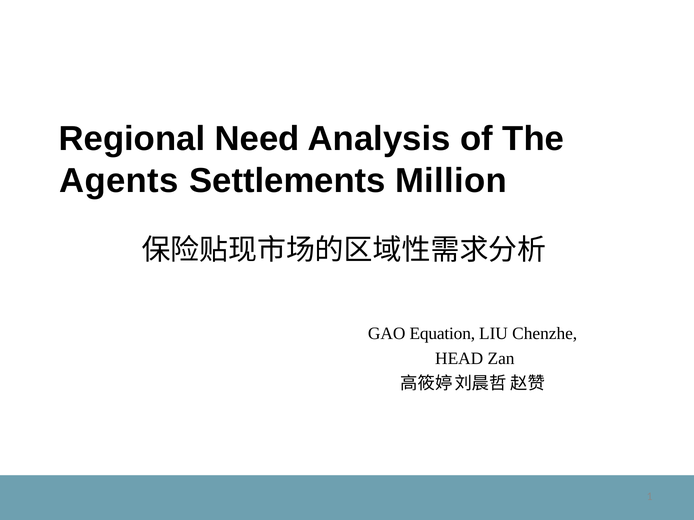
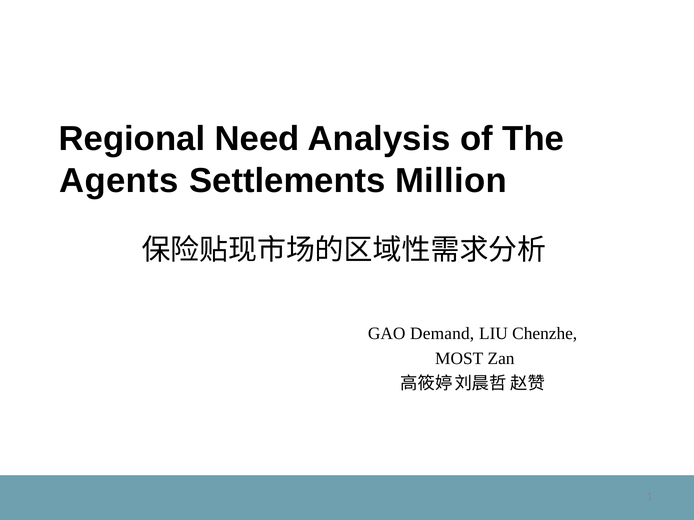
Equation: Equation -> Demand (442, 334)
HEAD: HEAD -> MOST (459, 359)
